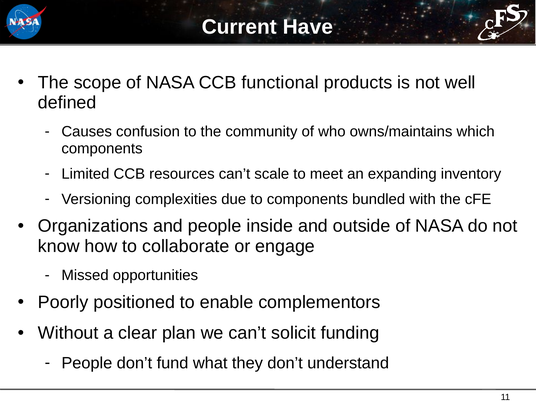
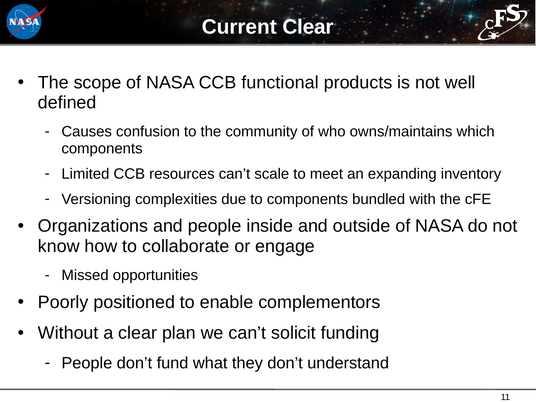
Current Have: Have -> Clear (308, 27)
